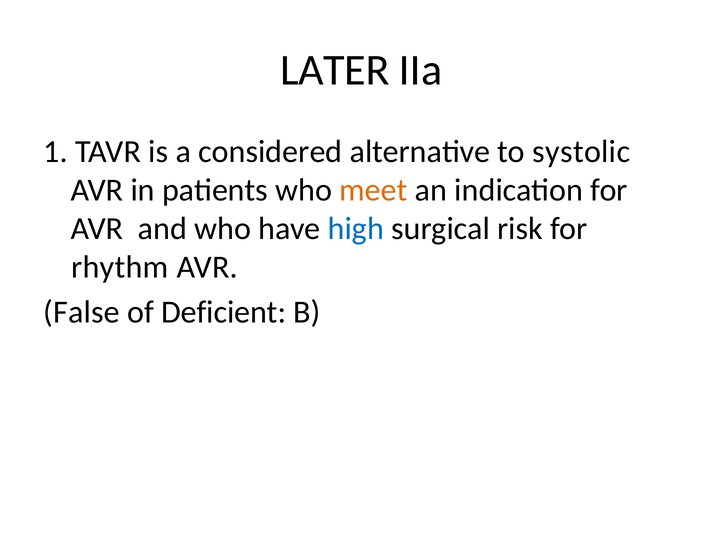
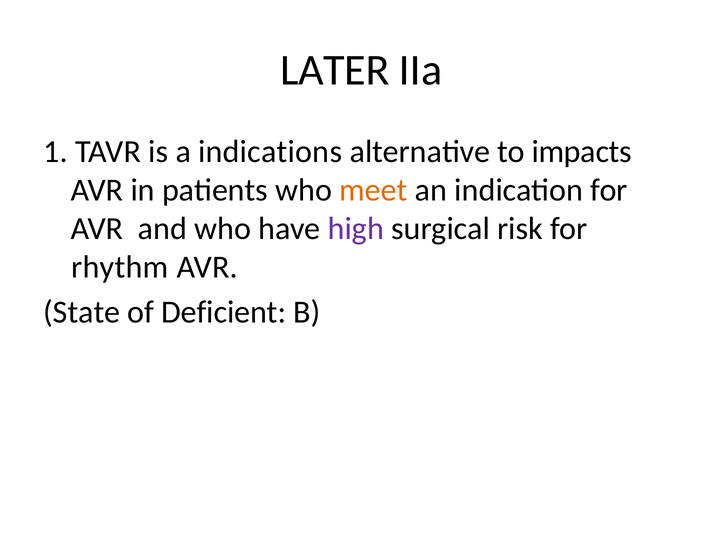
considered: considered -> indications (270, 152)
systolic: systolic -> impacts (582, 152)
high colour: blue -> purple (356, 229)
False: False -> State (82, 312)
